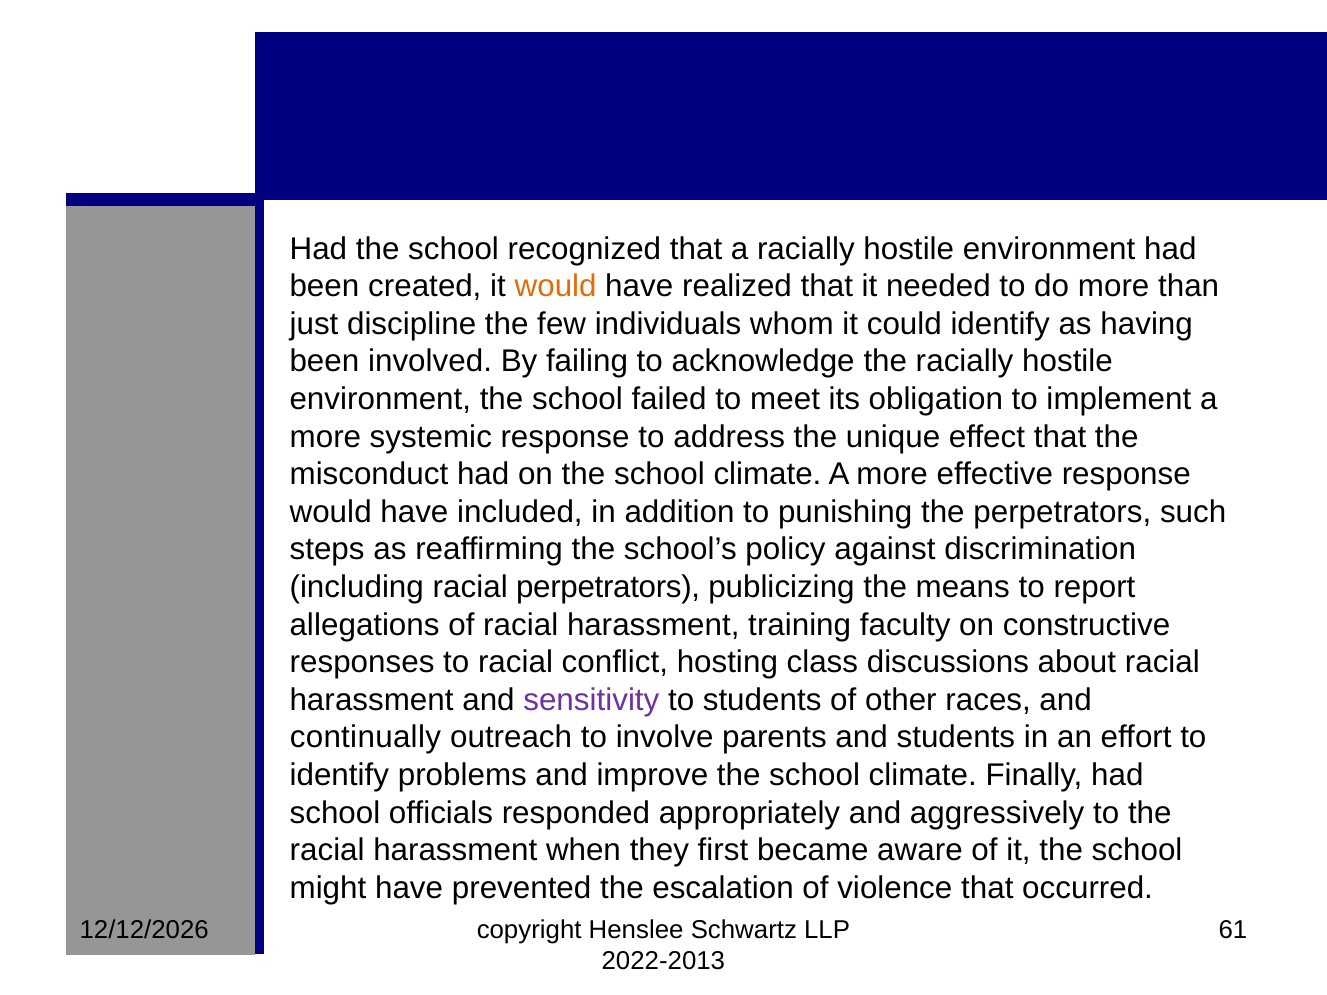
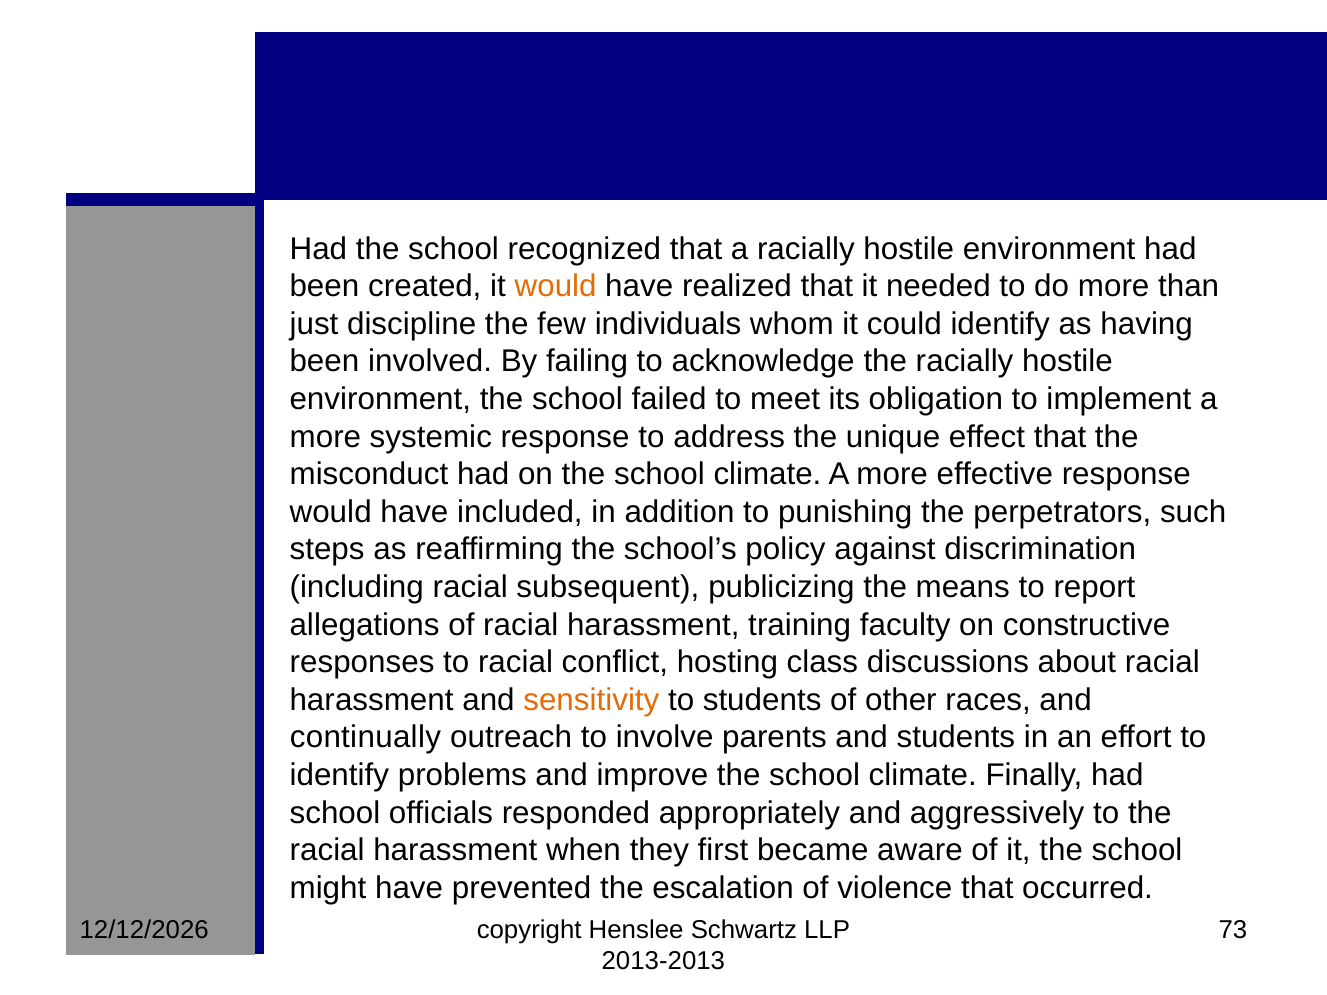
racial perpetrators: perpetrators -> subsequent (608, 587)
sensitivity colour: purple -> orange (591, 700)
61: 61 -> 73 (1233, 930)
2022-2013: 2022-2013 -> 2013-2013 (663, 961)
